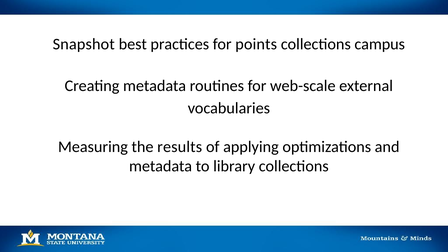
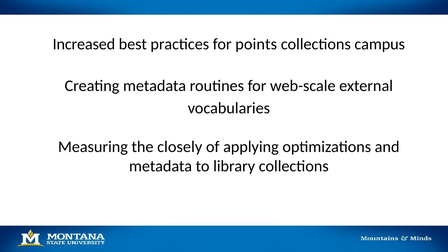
Snapshot: Snapshot -> Increased (84, 44)
results: results -> closely (180, 147)
